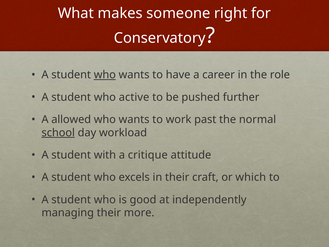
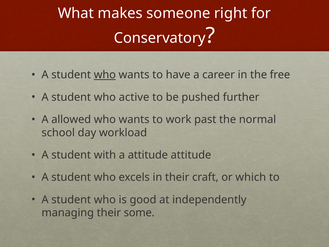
role: role -> free (280, 75)
school underline: present -> none (58, 133)
a critique: critique -> attitude (148, 155)
more: more -> some (139, 213)
